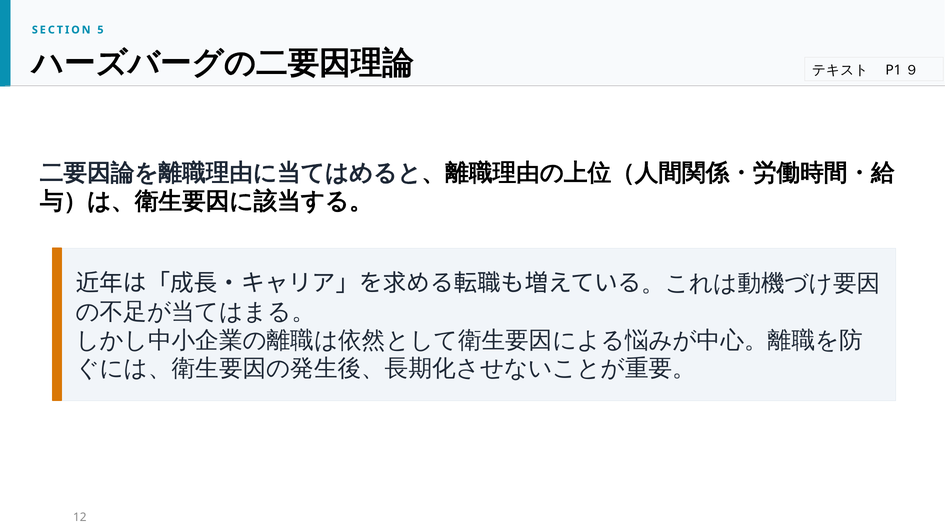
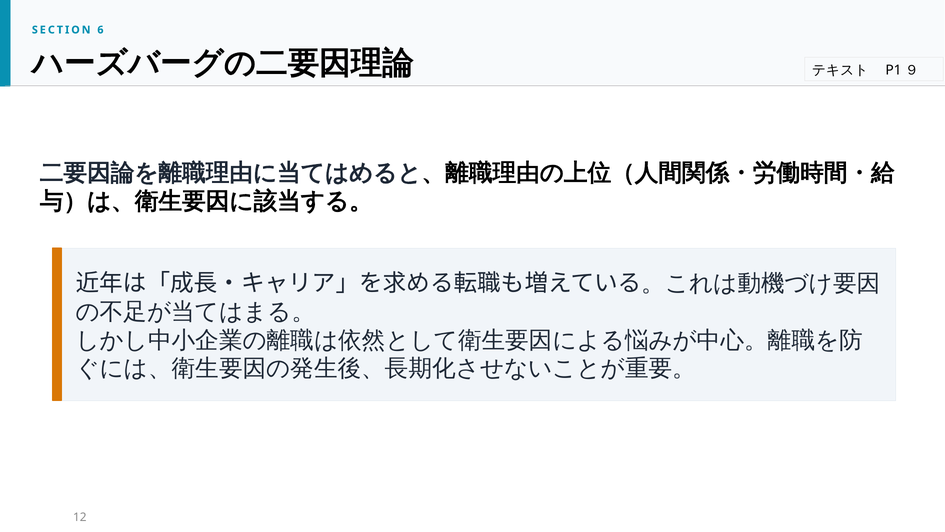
5: 5 -> 6 (100, 30)
